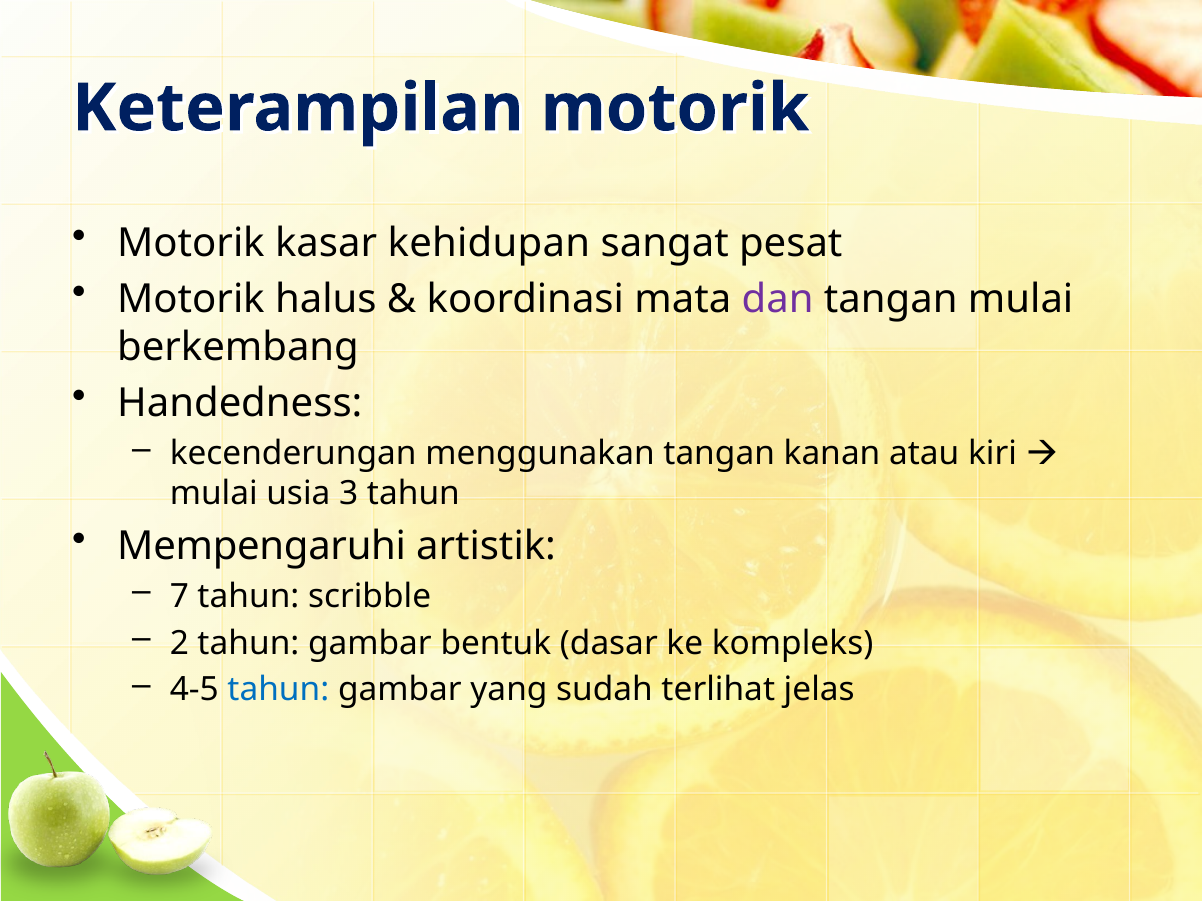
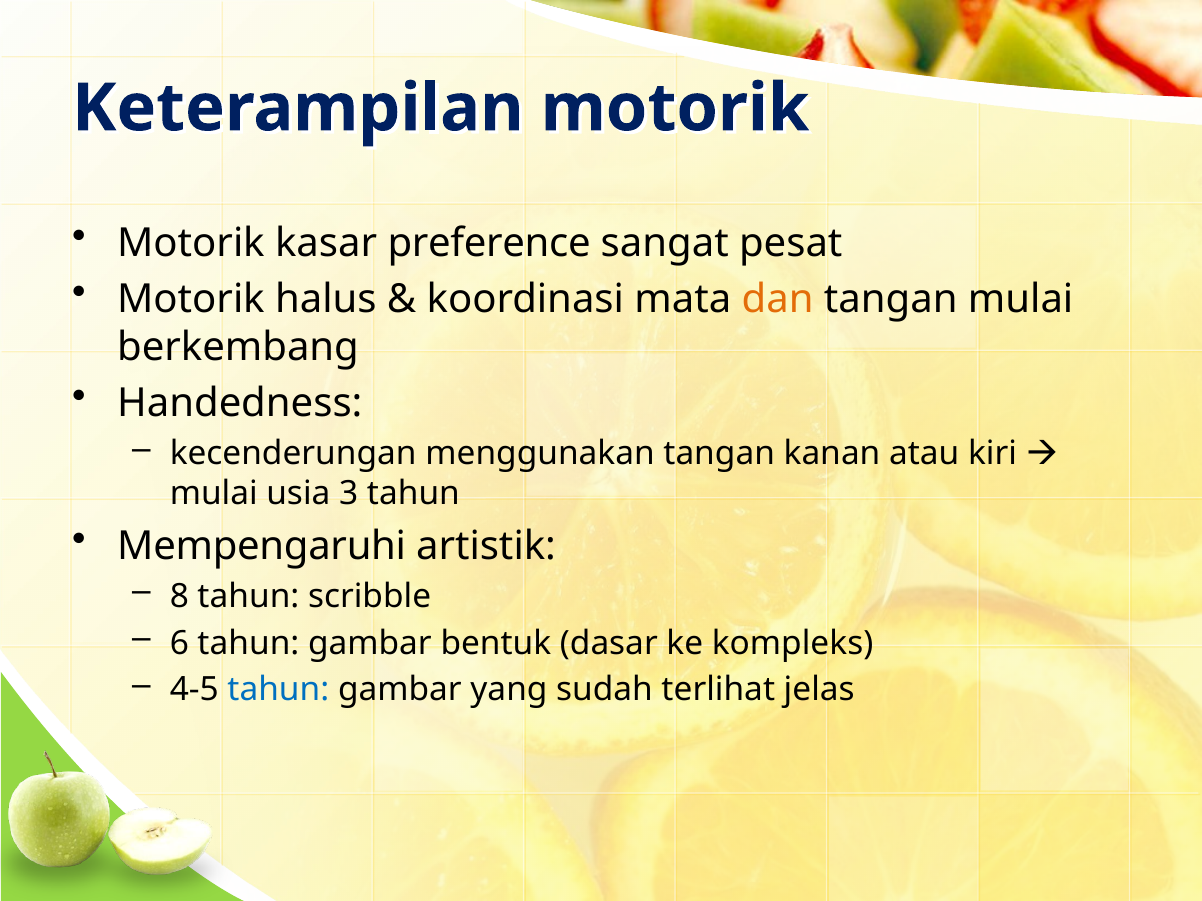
kehidupan: kehidupan -> preference (489, 243)
dan colour: purple -> orange (778, 299)
7: 7 -> 8 (179, 597)
2: 2 -> 6 (179, 643)
